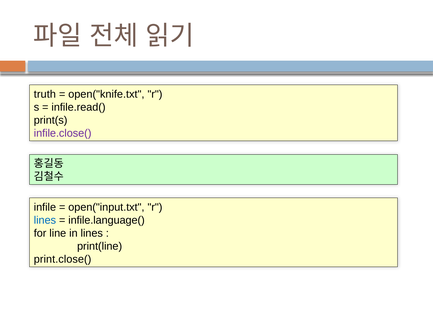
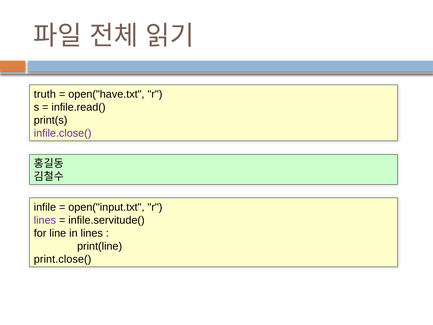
open("knife.txt: open("knife.txt -> open("have.txt (106, 94)
lines colour: blue -> purple (45, 220)
infile.language(: infile.language( -> infile.servitude( (106, 220)
